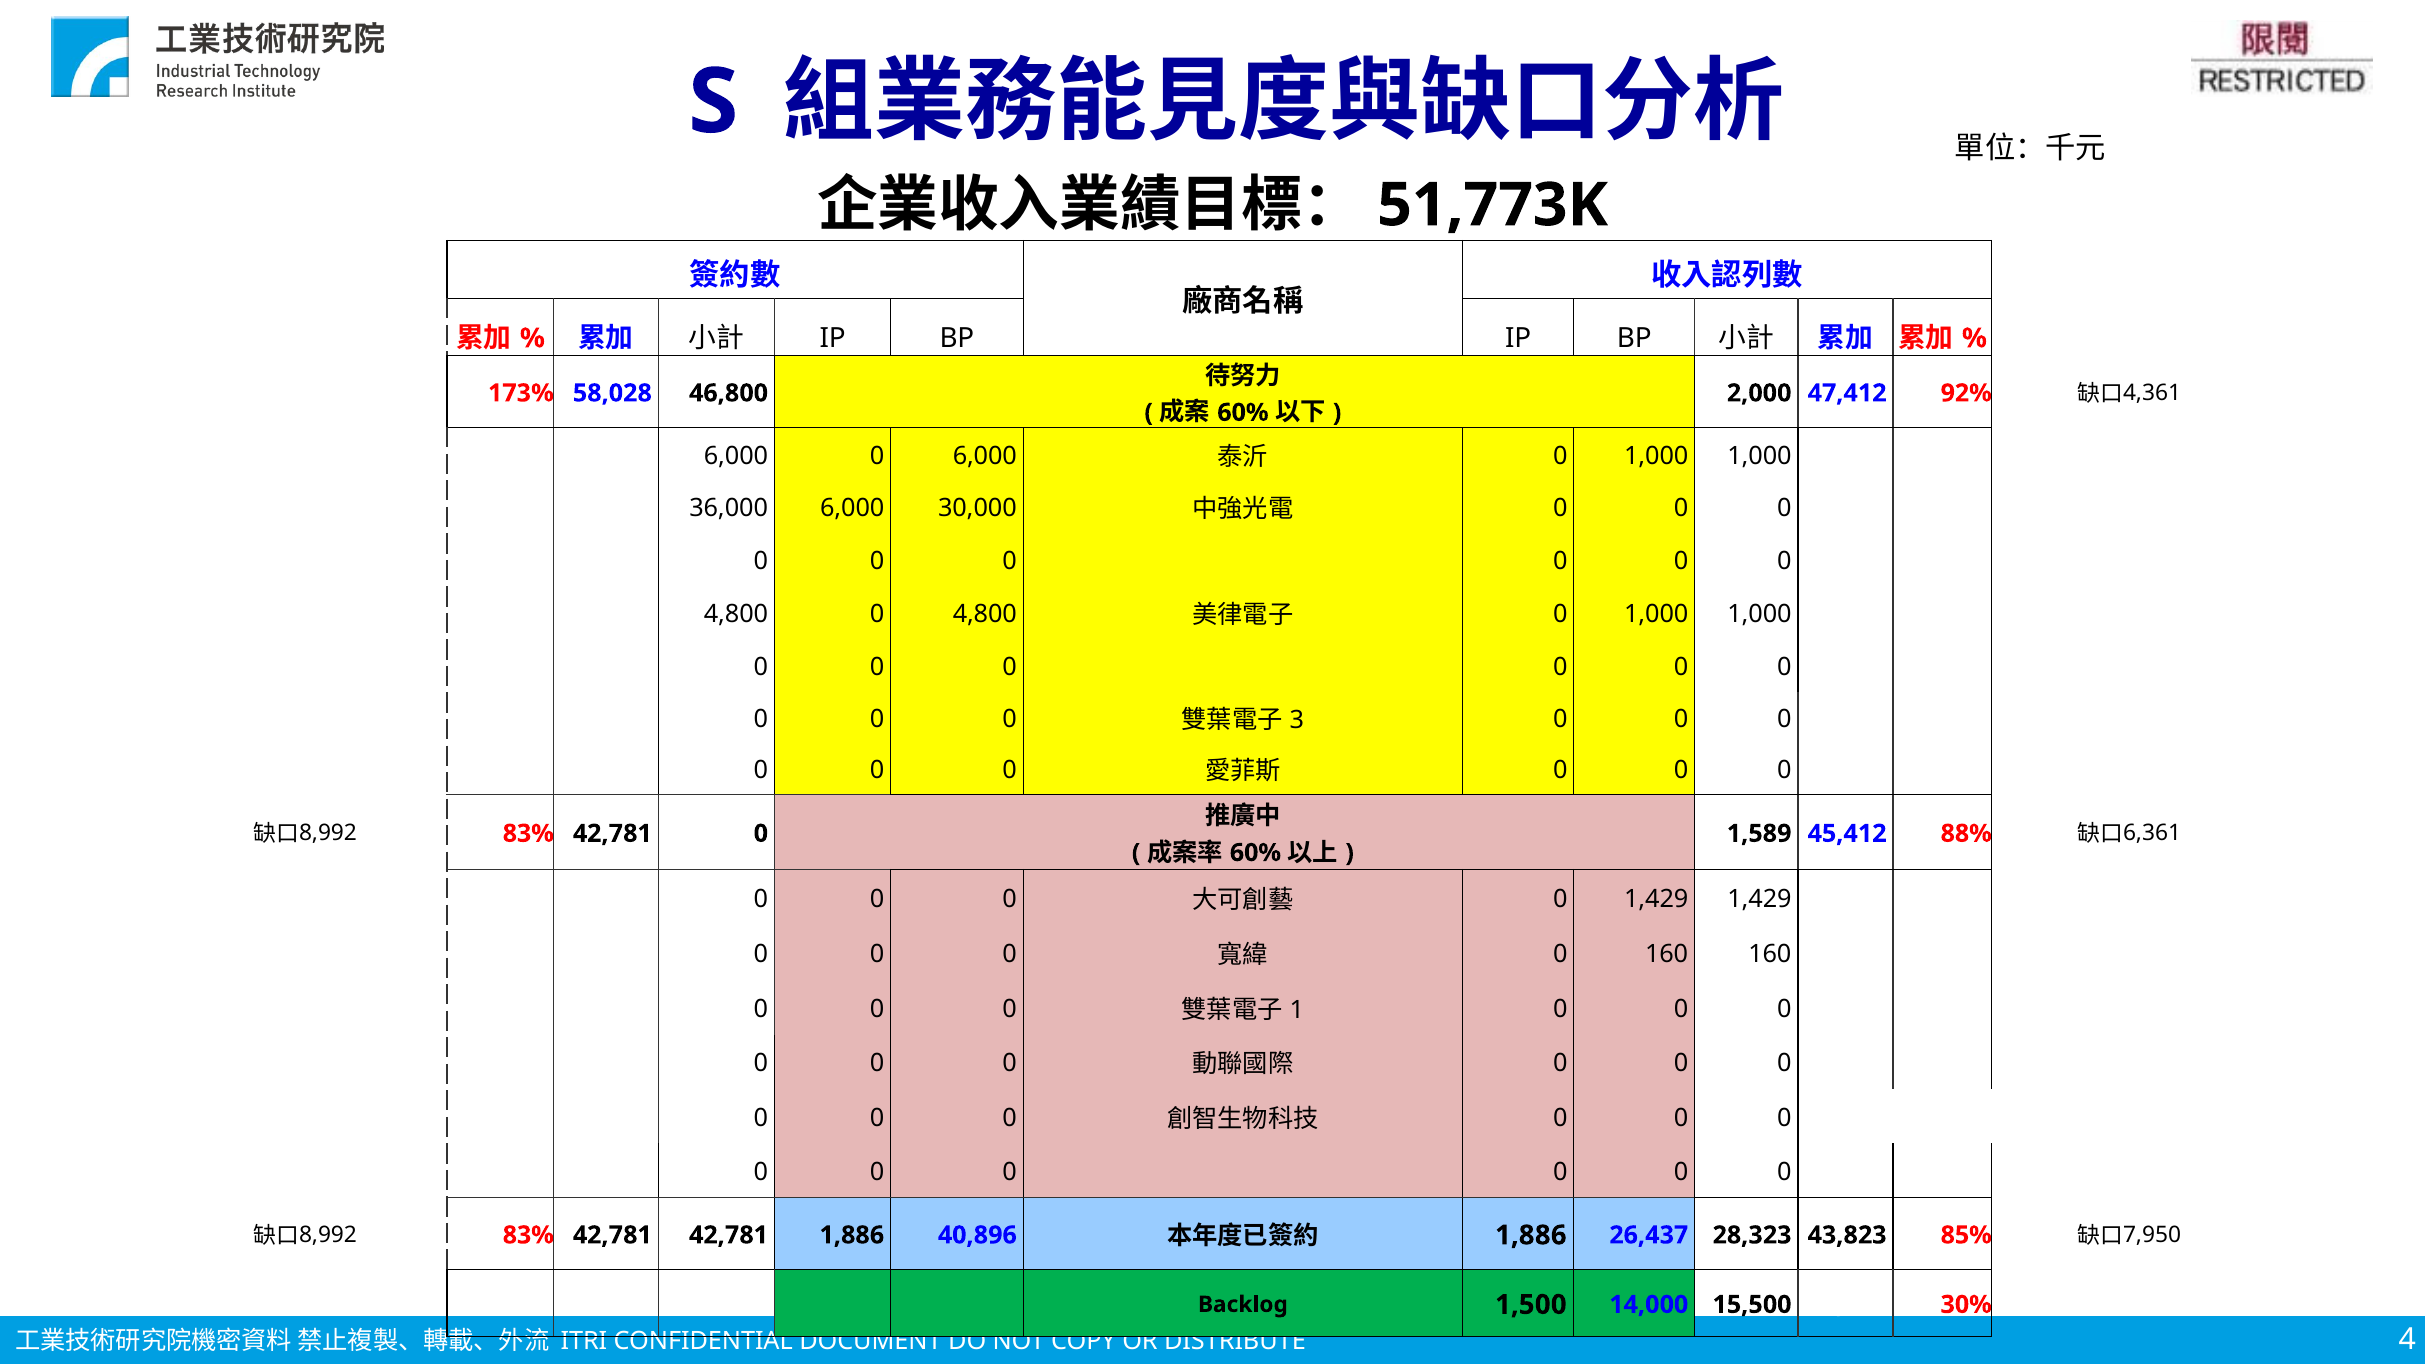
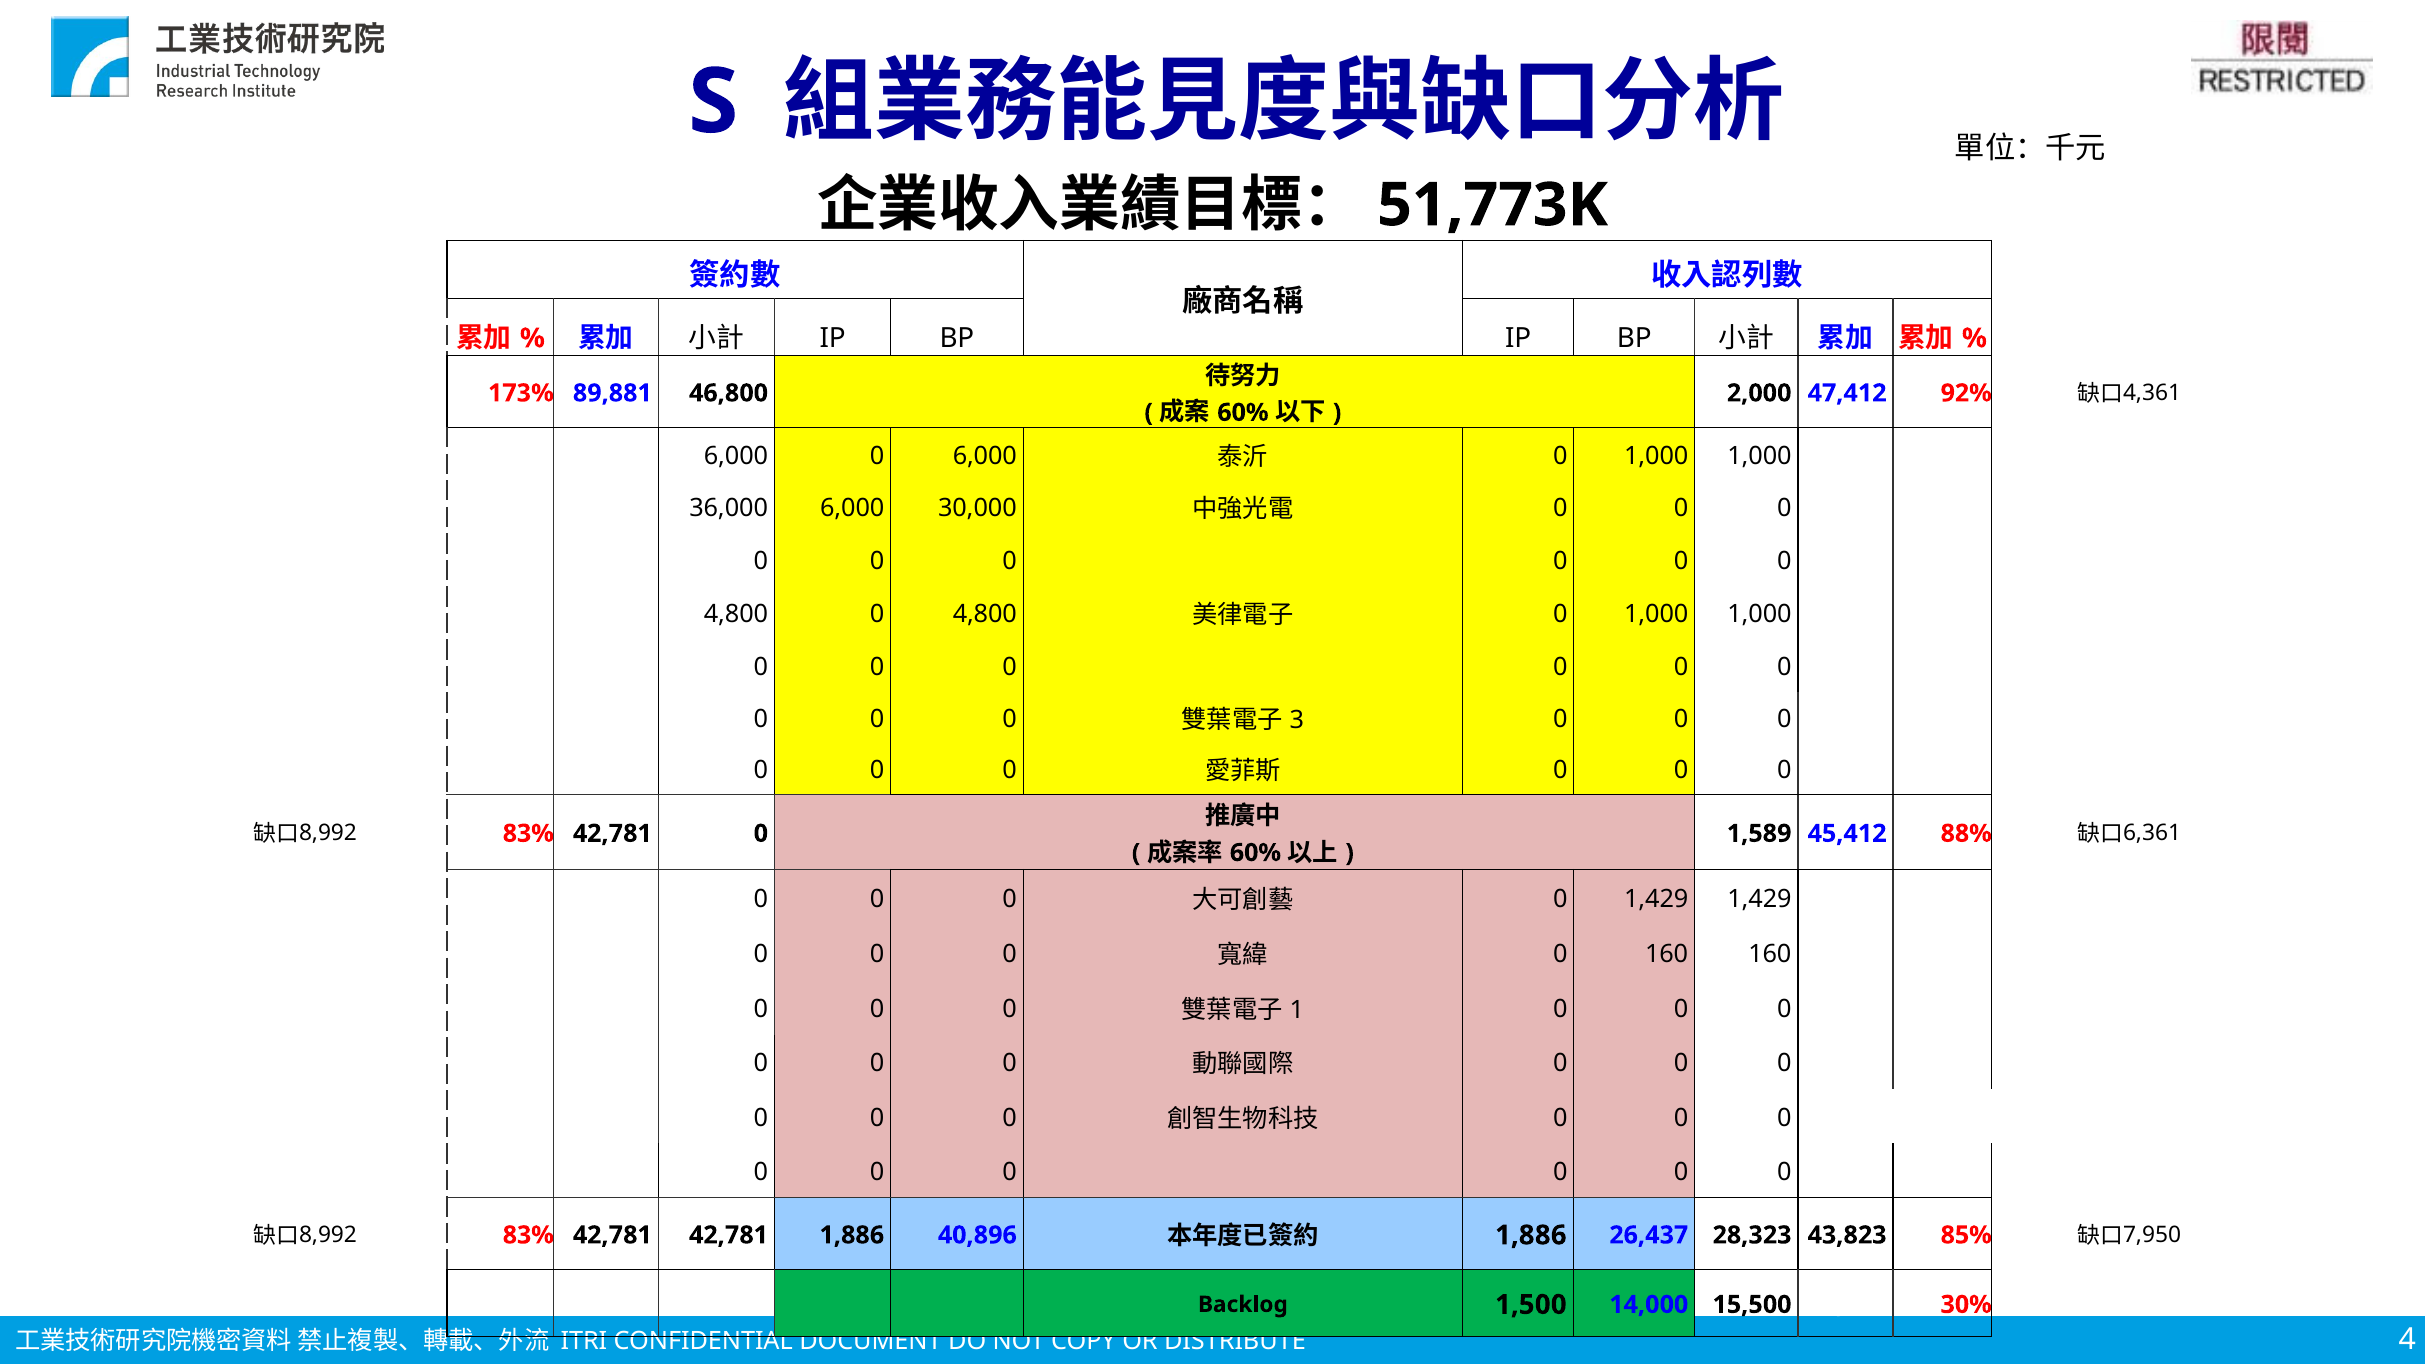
58,028: 58,028 -> 89,881 (612, 393)
